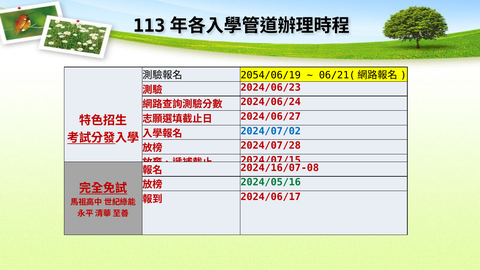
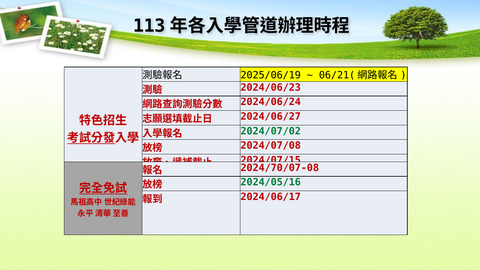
2054/06/19: 2054/06/19 -> 2025/06/19 (271, 75)
2024/07/02 colour: blue -> green (271, 131)
2024/07/28: 2024/07/28 -> 2024/07/08 (271, 146)
2024/16/07-08: 2024/16/07-08 -> 2024/70/07-08 (280, 168)
